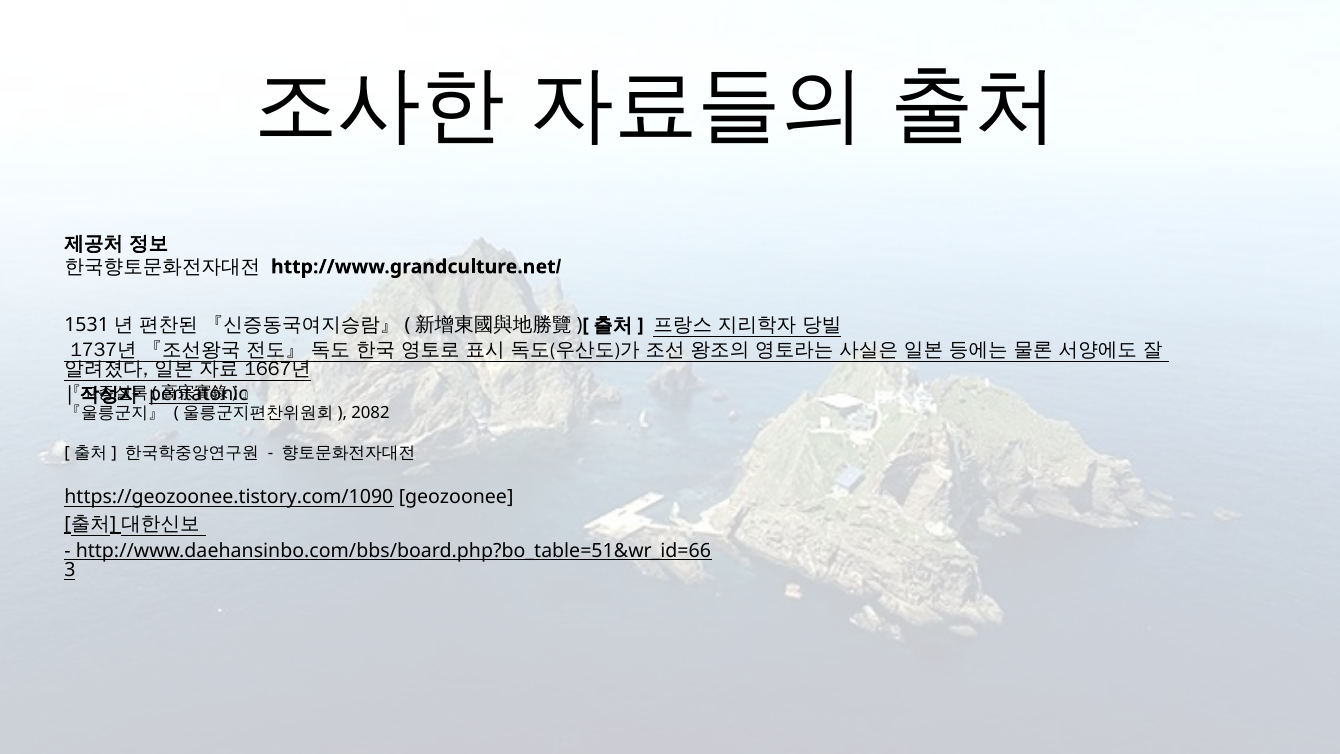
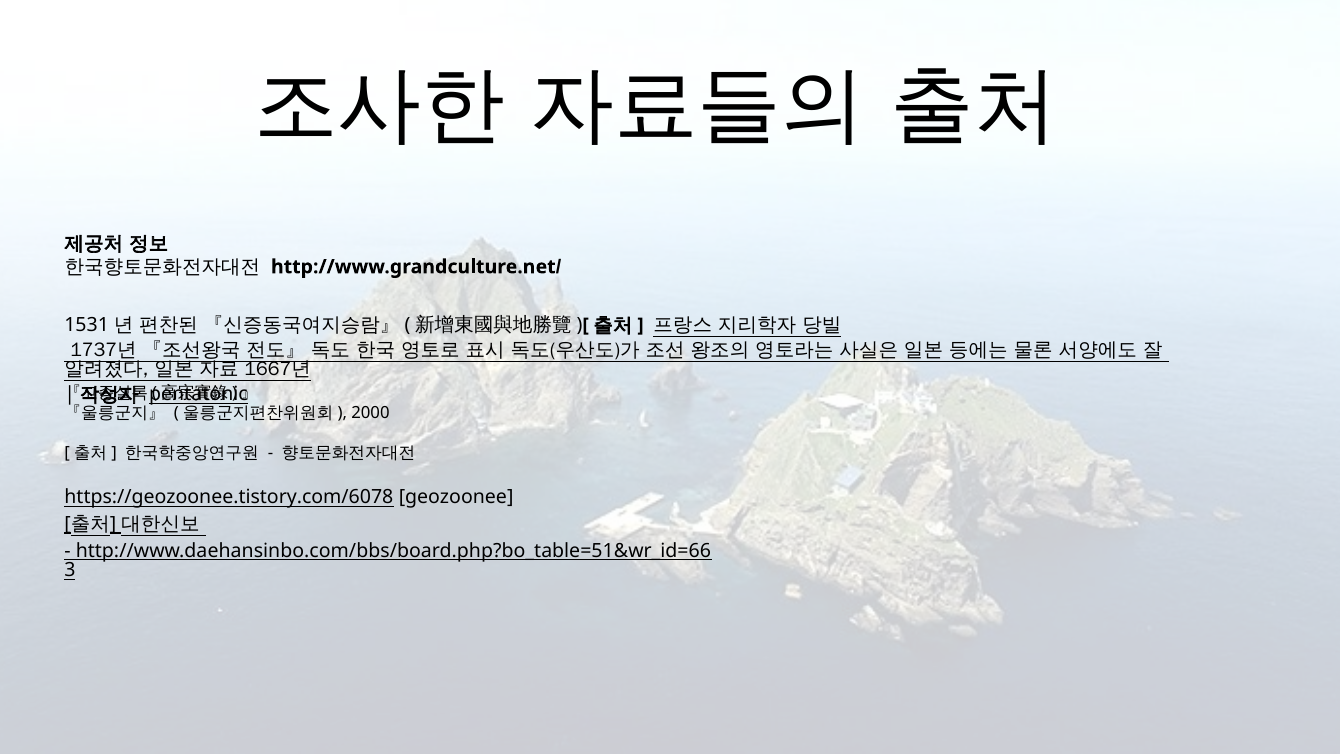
2082: 2082 -> 2000 (370, 413)
https://geozoonee.tistory.com/1090: https://geozoonee.tistory.com/1090 -> https://geozoonee.tistory.com/6078 (229, 497)
